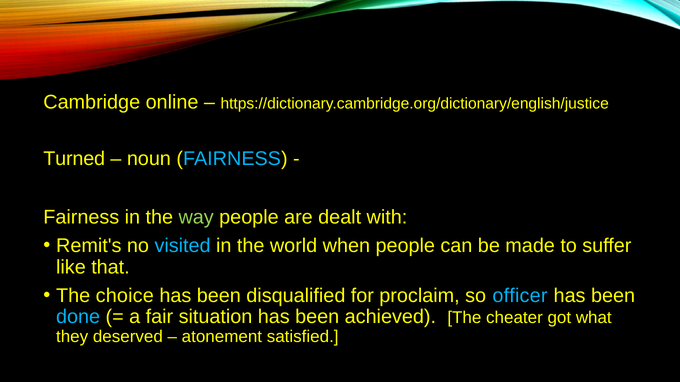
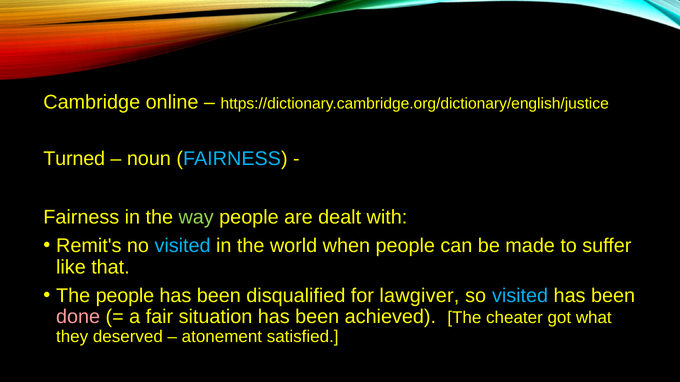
The choice: choice -> people (125, 296)
proclaim: proclaim -> lawgiver (419, 296)
so officer: officer -> visited (520, 296)
done colour: light blue -> pink (78, 317)
